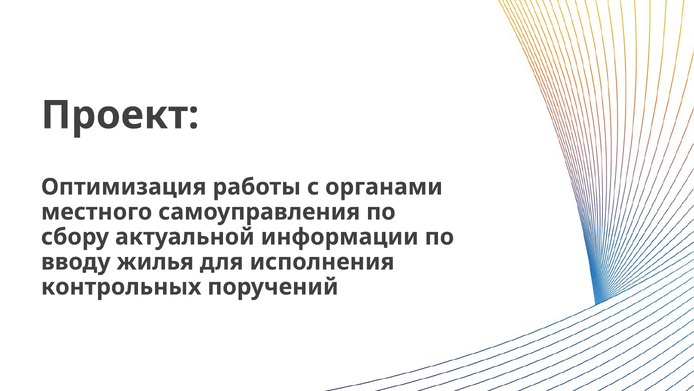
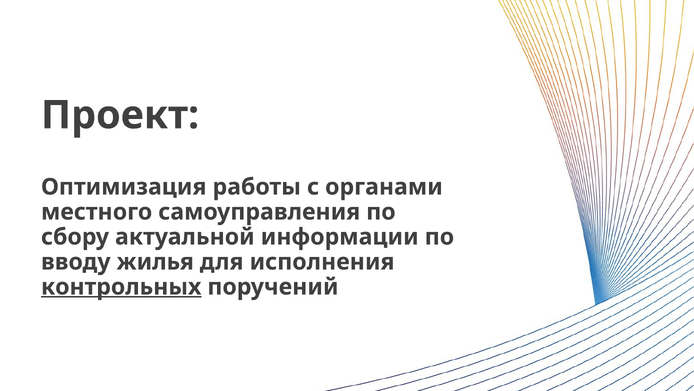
контрольных underline: none -> present (121, 287)
